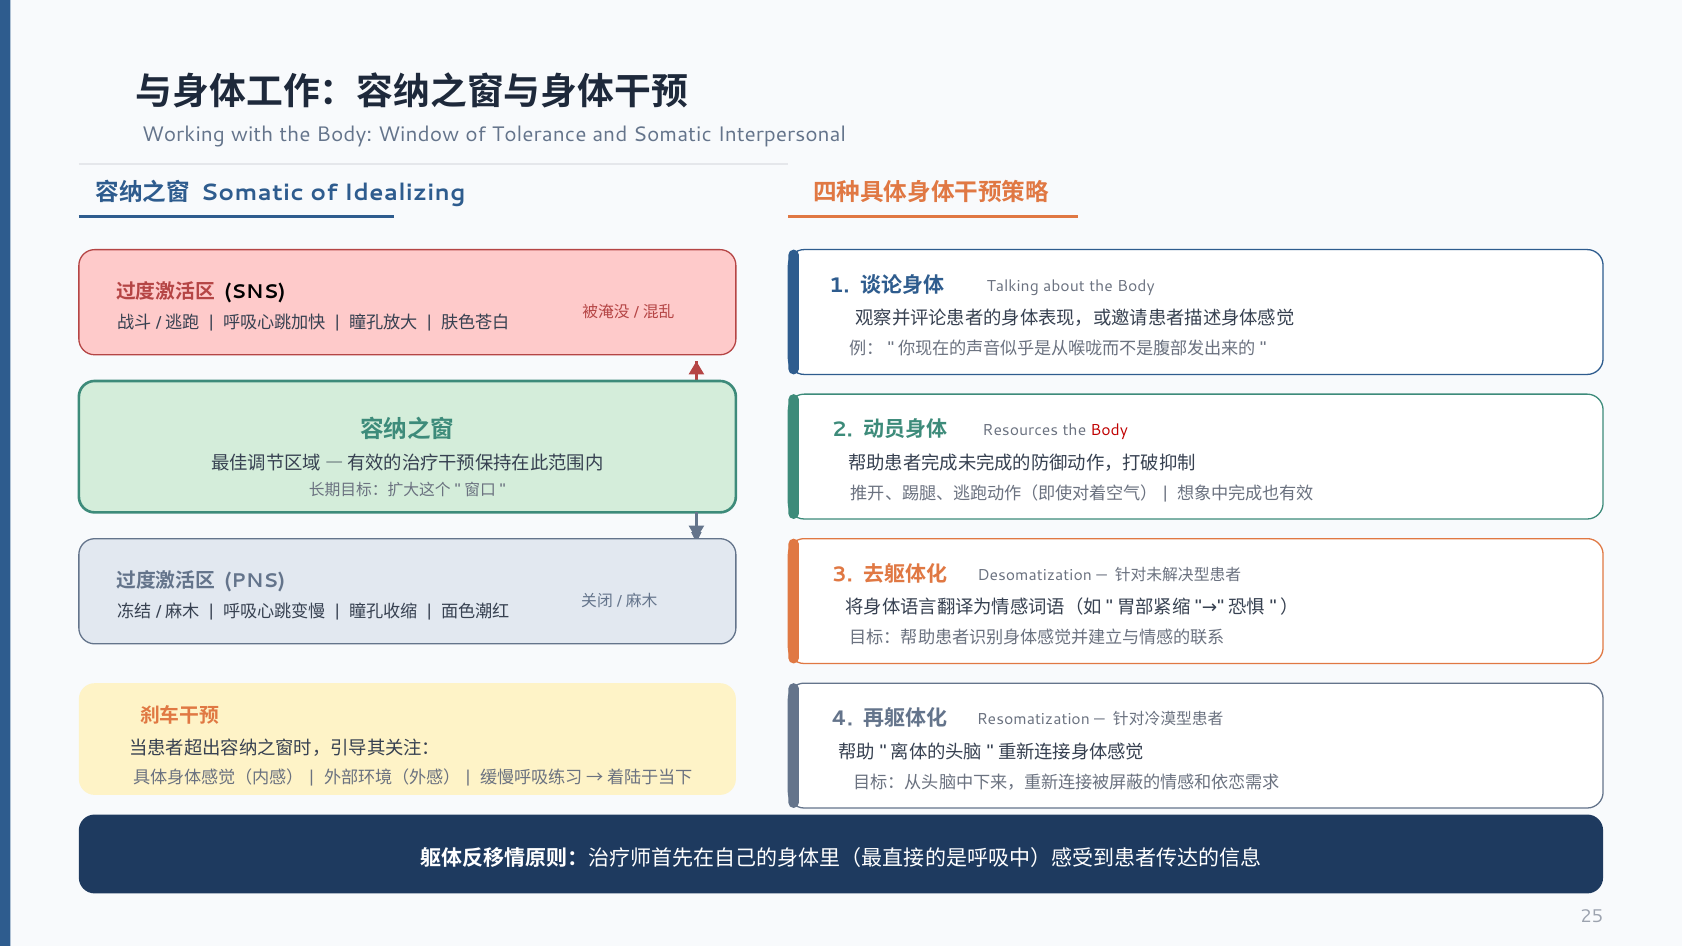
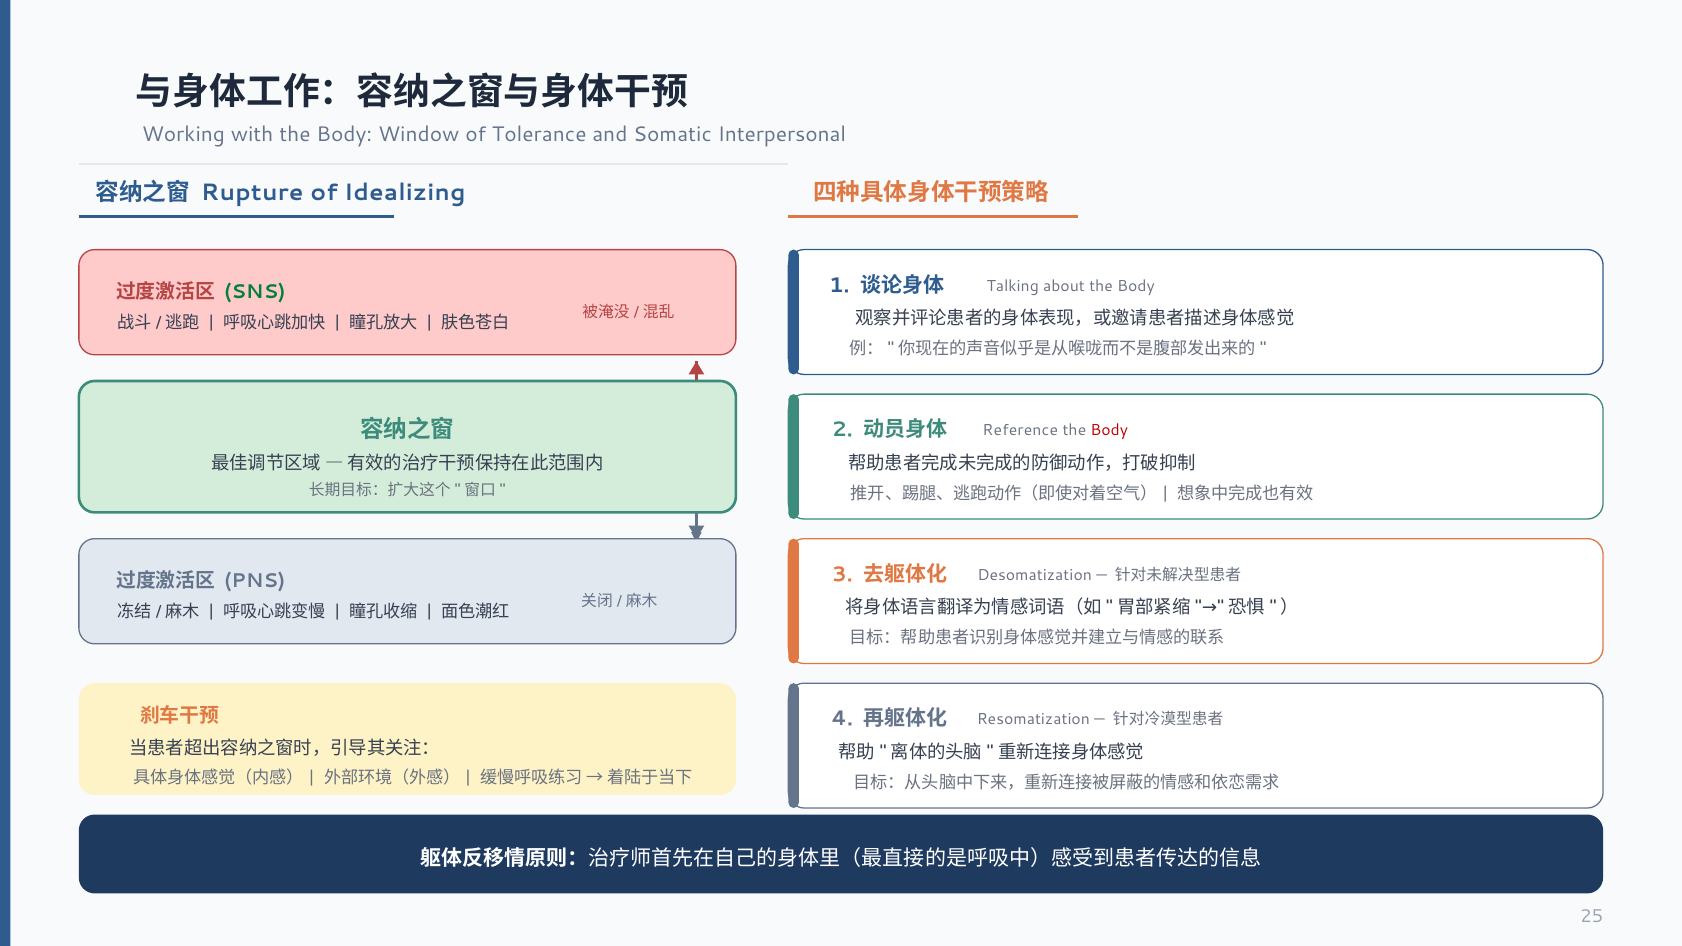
Somatic: Somatic -> Rupture (252, 193)
SNS colour: black -> green (255, 292)
Resources: Resources -> Reference (1020, 431)
